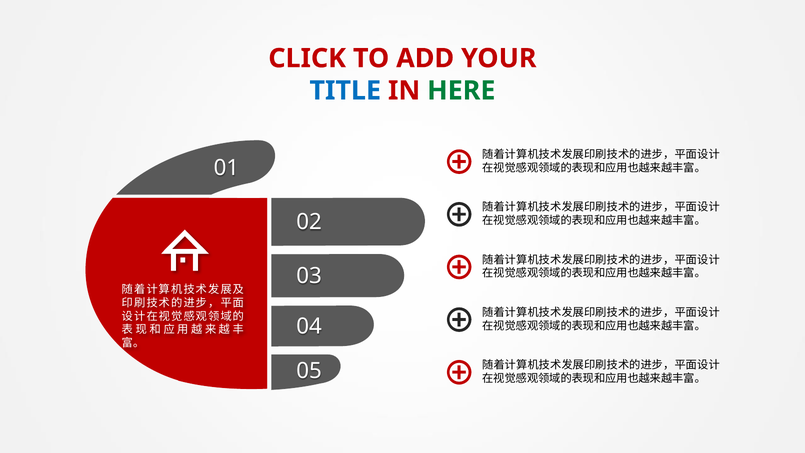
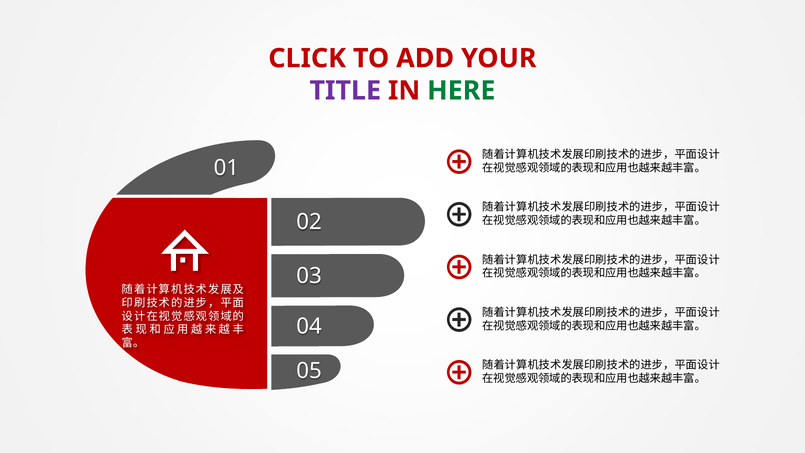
TITLE colour: blue -> purple (345, 91)
